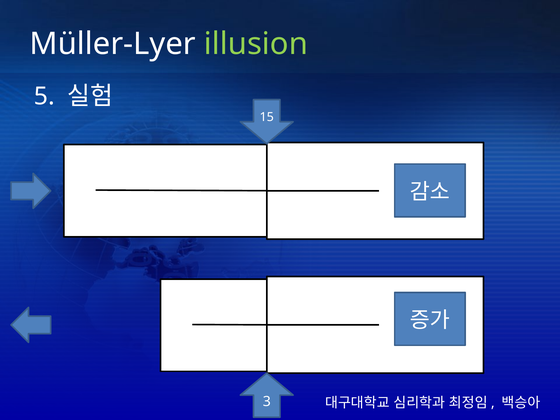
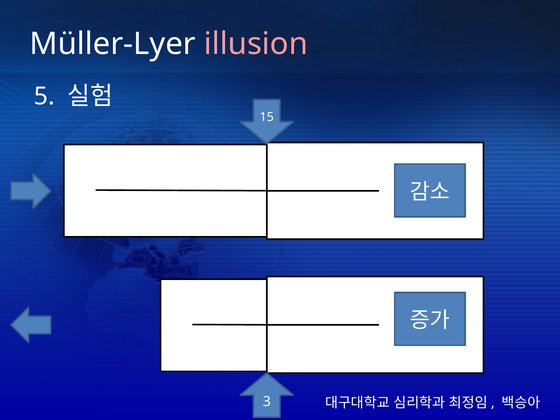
illusion colour: light green -> pink (256, 44)
